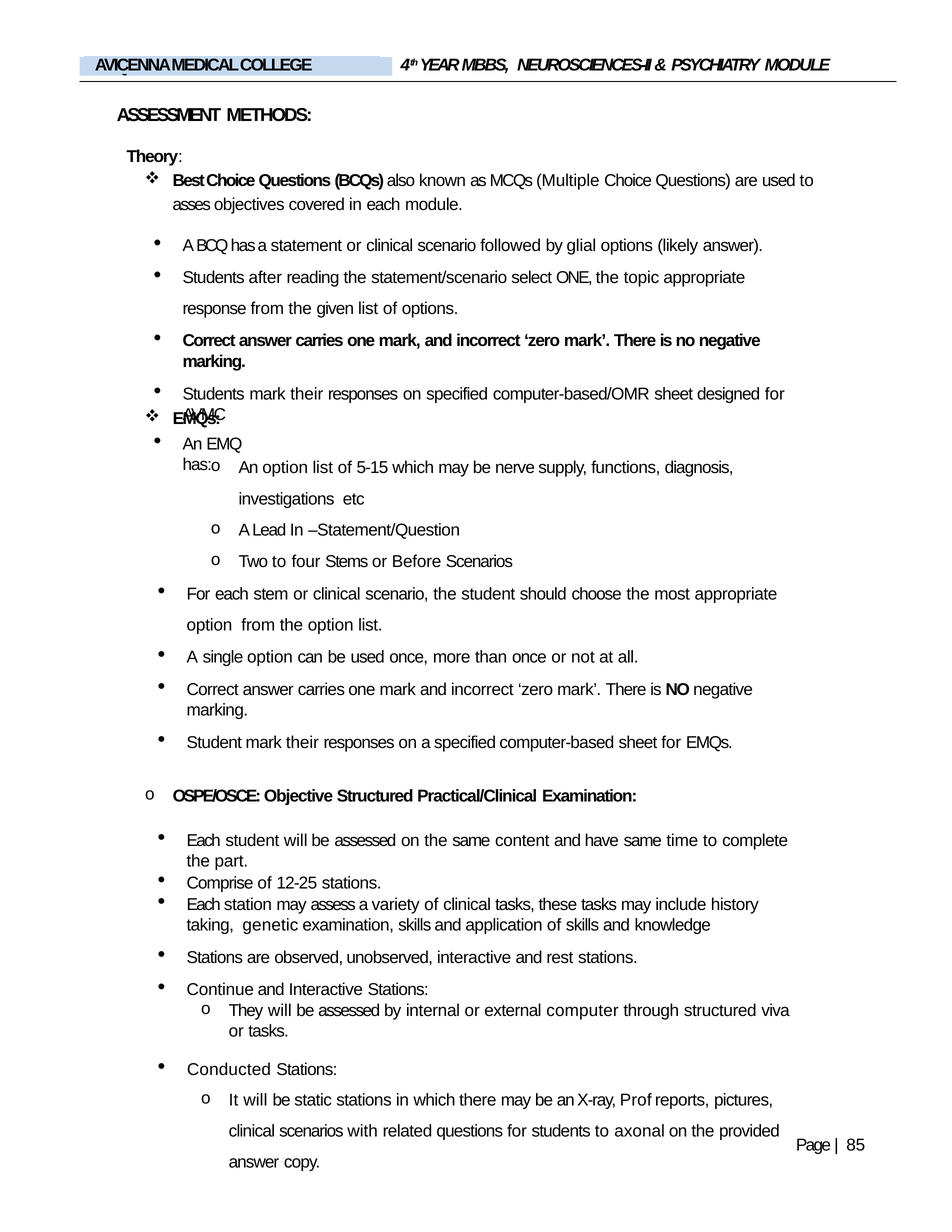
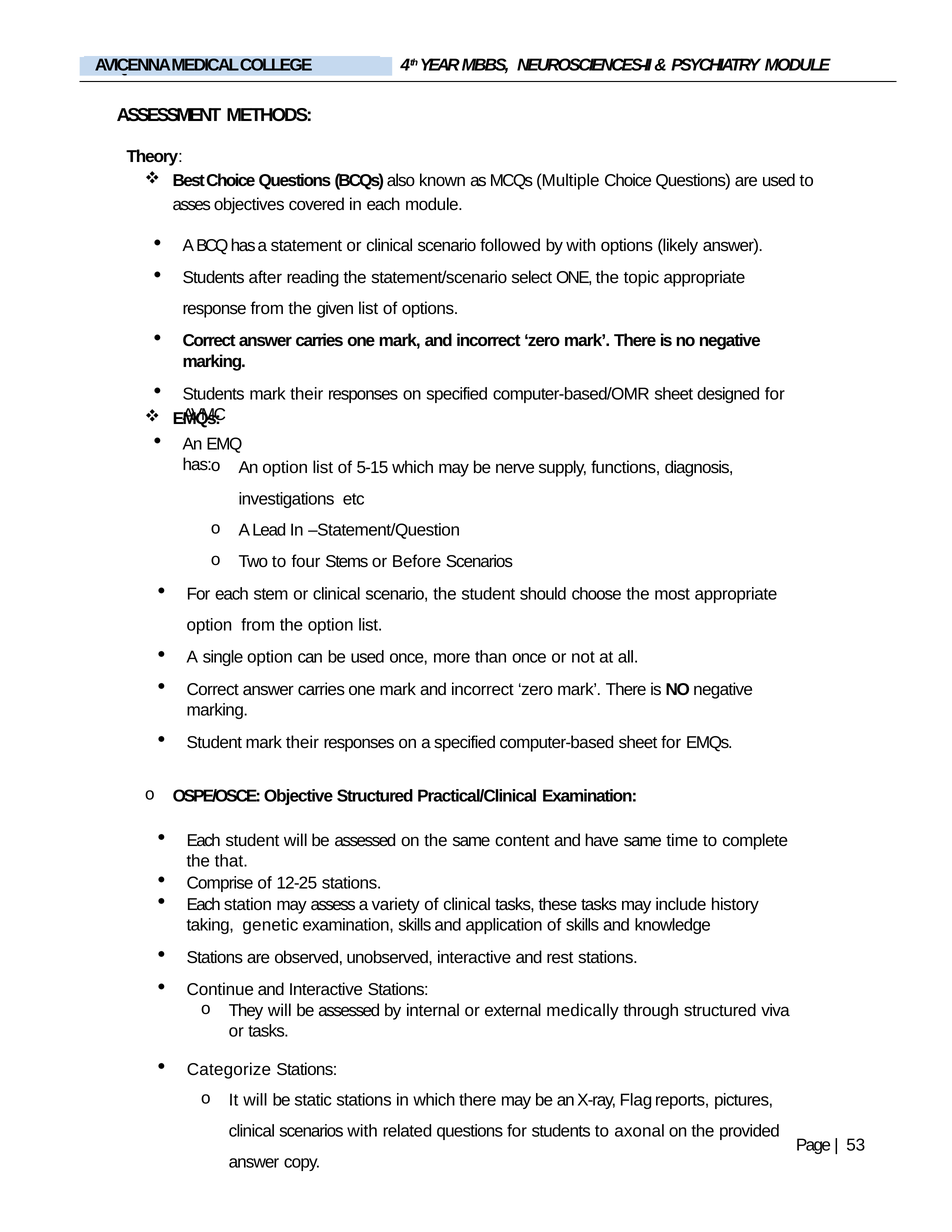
by glial: glial -> with (581, 246)
part: part -> that (231, 861)
computer: computer -> medically (582, 1011)
Conducted: Conducted -> Categorize (229, 1070)
Prof: Prof -> Flag (636, 1100)
85: 85 -> 53 (856, 1145)
